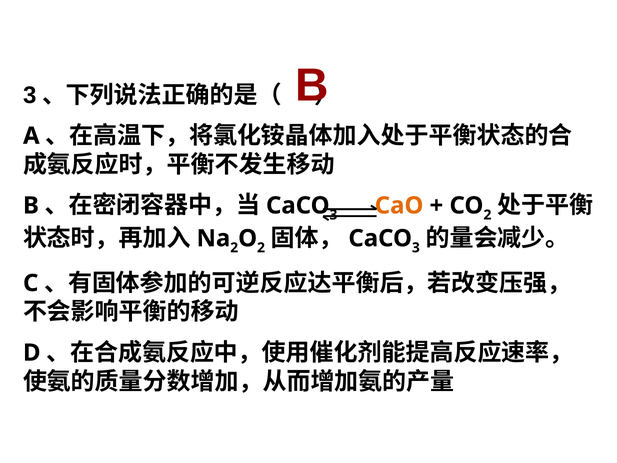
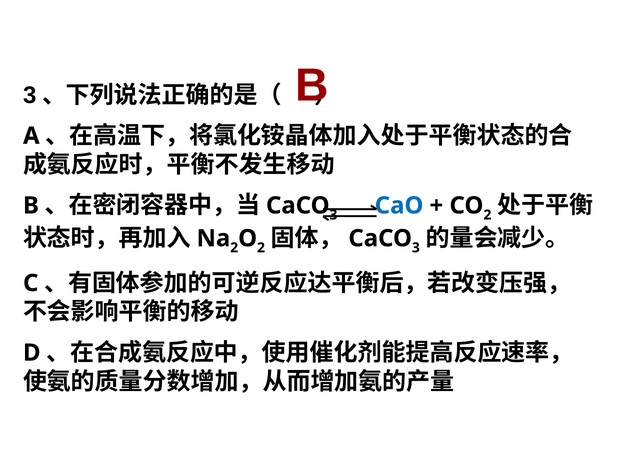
CaO colour: orange -> blue (399, 205)
